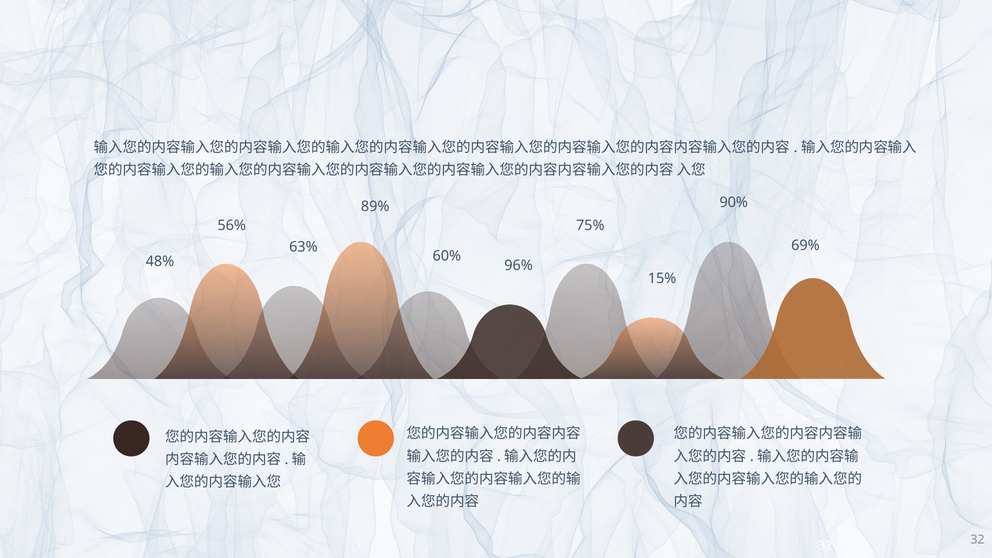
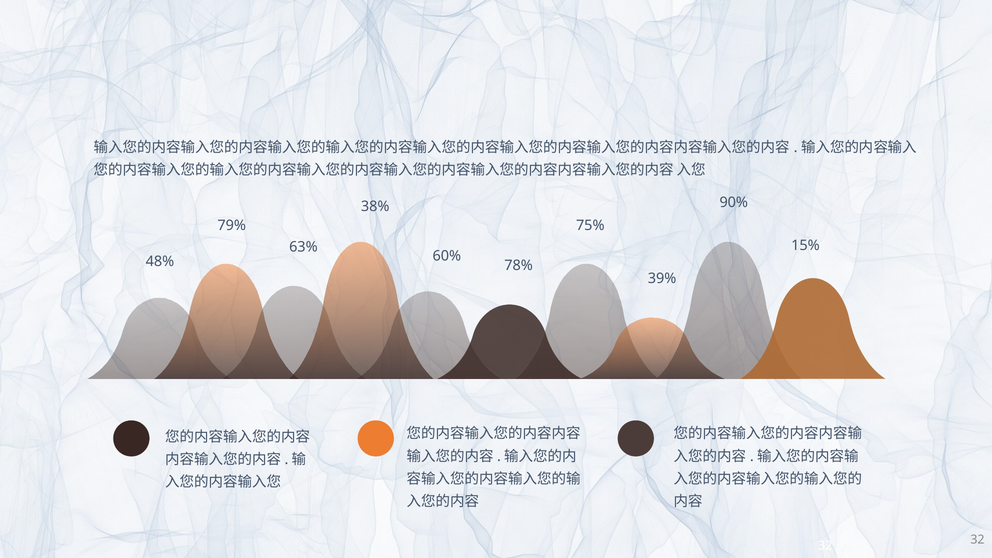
89%: 89% -> 38% (375, 206)
56%: 56% -> 79% (232, 225)
69%: 69% -> 15% (805, 245)
96%: 96% -> 78% (519, 265)
15%: 15% -> 39% (662, 279)
